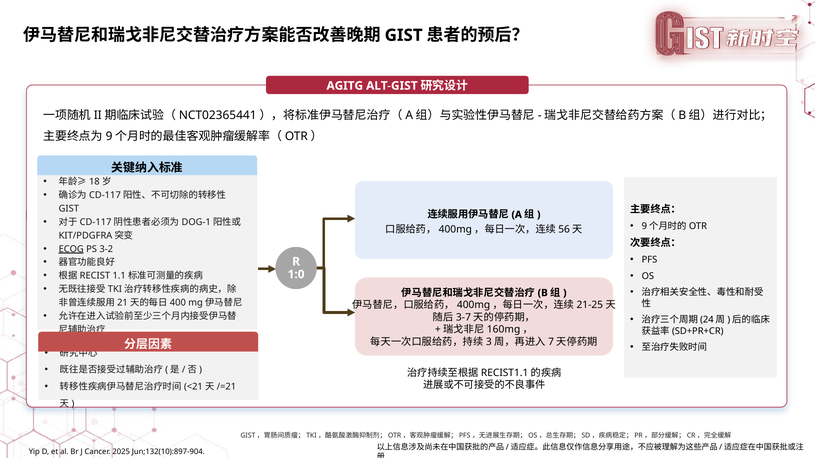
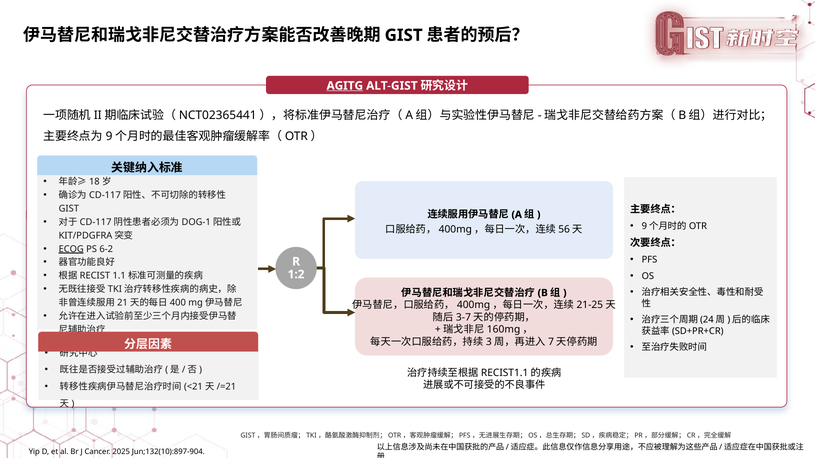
AGITG underline: none -> present (345, 86)
3-2: 3-2 -> 6-2 (106, 249)
1:0: 1:0 -> 1:2 (296, 275)
